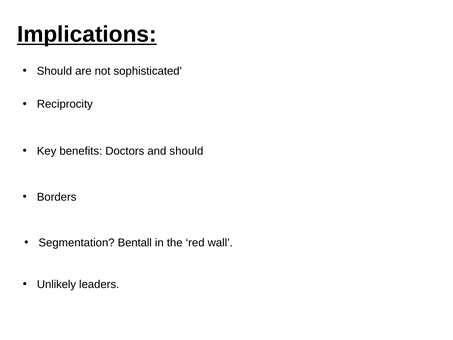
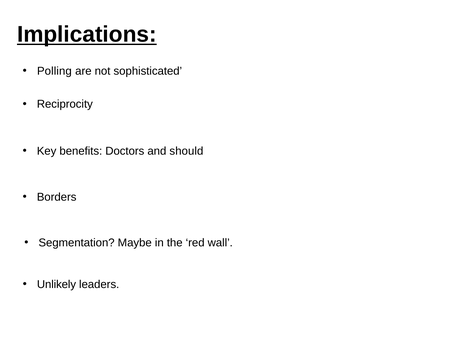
Should: Should -> Polling (54, 71)
Bentall: Bentall -> Maybe (135, 243)
